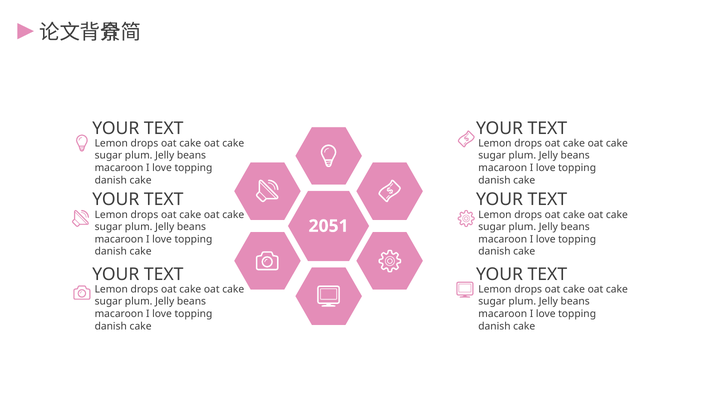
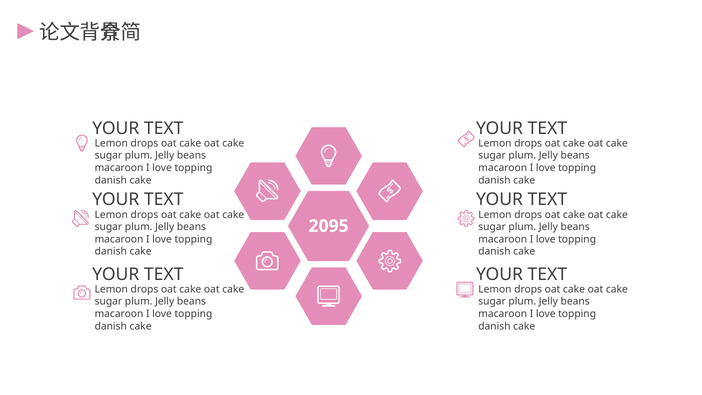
2051: 2051 -> 2095 (329, 226)
